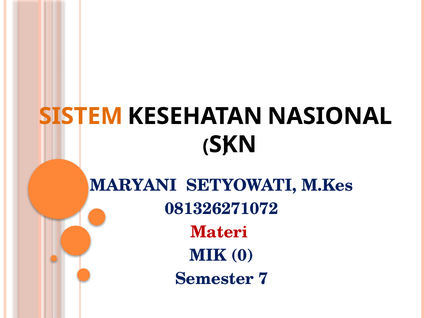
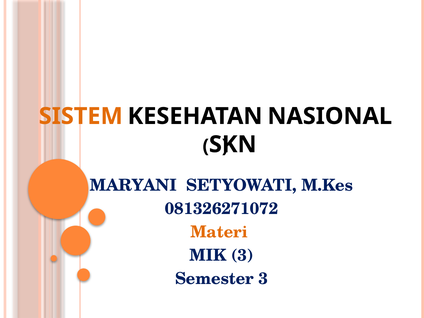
Materi colour: red -> orange (219, 232)
MIK 0: 0 -> 3 (242, 256)
Semester 7: 7 -> 3 (263, 279)
